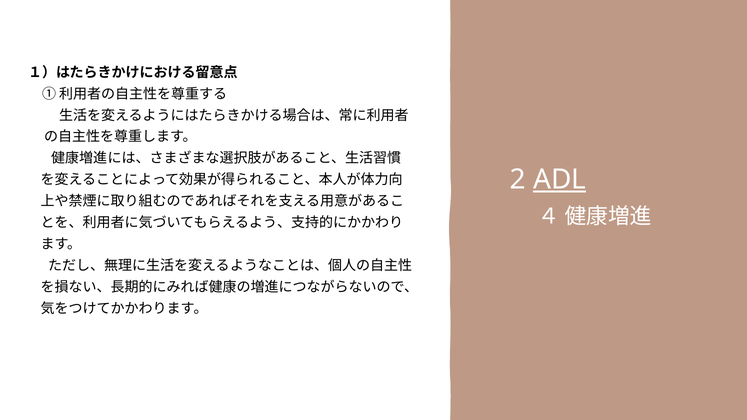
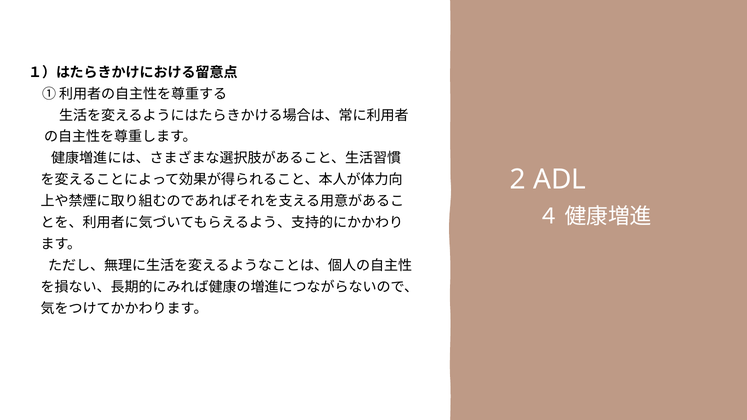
ADL underline: present -> none (560, 180)
